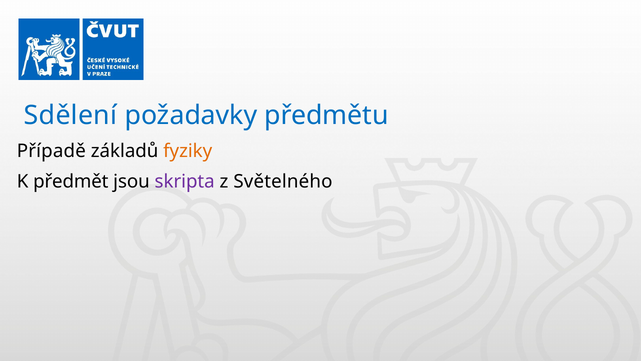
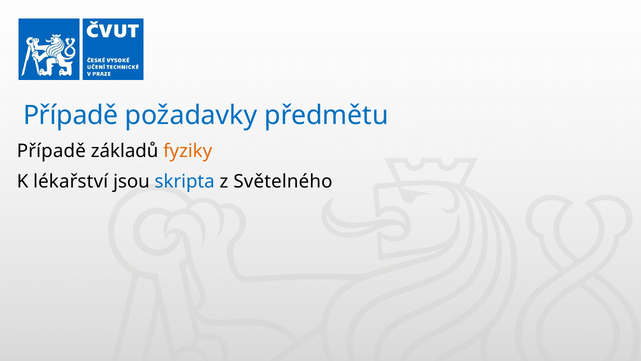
Sdělení: Sdělení -> Případě (71, 115)
předmět: předmět -> lékařství (71, 182)
skripta colour: purple -> blue (185, 182)
